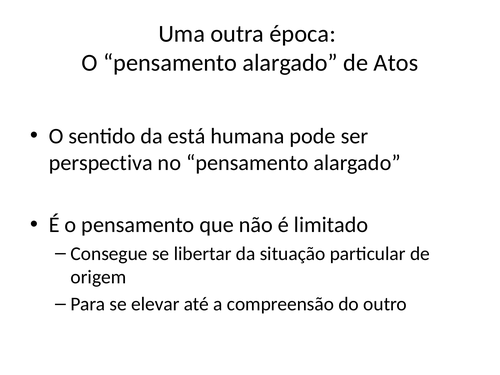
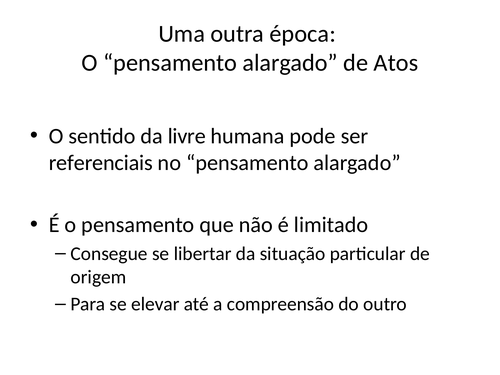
está: está -> livre (187, 136)
perspectiva: perspectiva -> referenciais (101, 163)
